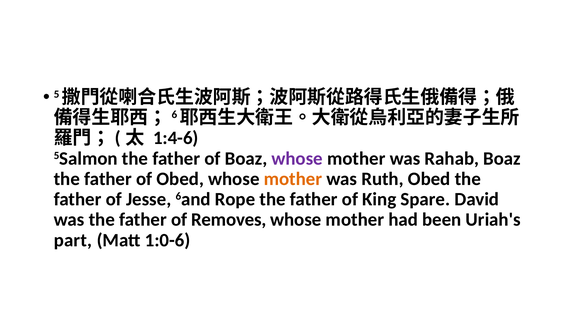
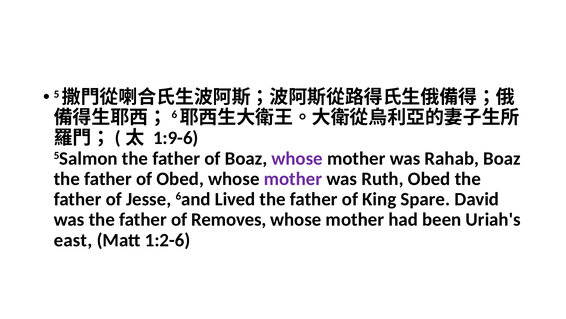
1:4-6: 1:4-6 -> 1:9-6 (176, 138)
mother colour: orange -> purple (293, 179)
Rope: Rope -> Lived (235, 199)
part: part -> east (73, 240)
1:0-6: 1:0-6 -> 1:2-6 (168, 240)
